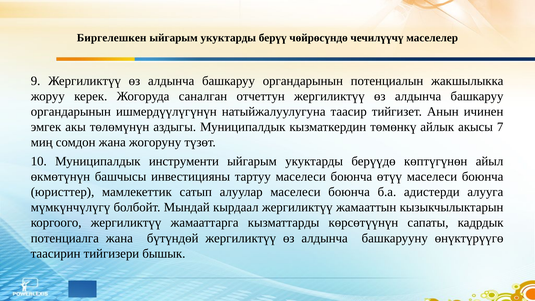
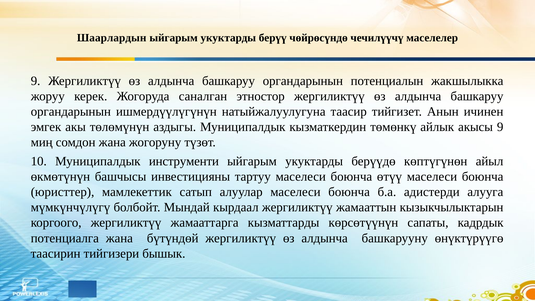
Биргелешкен: Биргелешкен -> Шаарлардын (112, 38)
отчеттун: отчеттун -> этностор (261, 96)
акысы 7: 7 -> 9 (500, 127)
